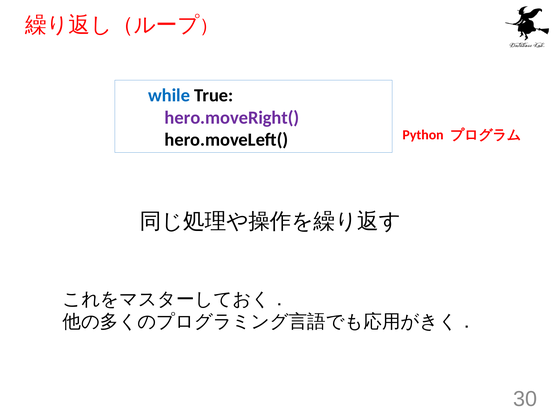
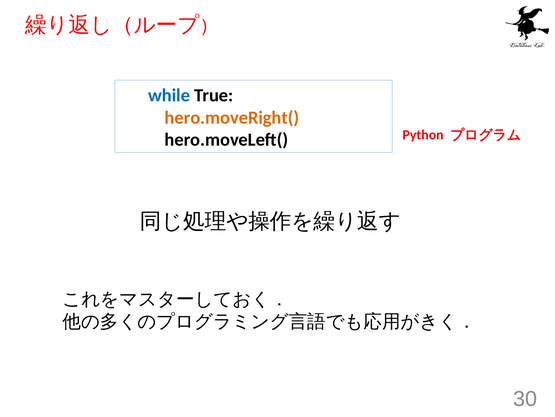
hero.moveRight( colour: purple -> orange (232, 117)
